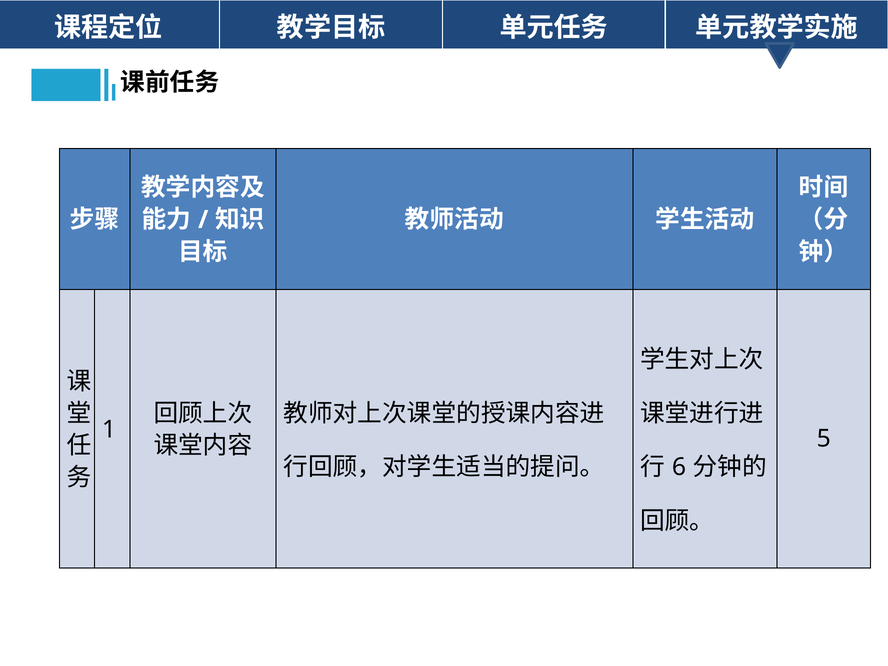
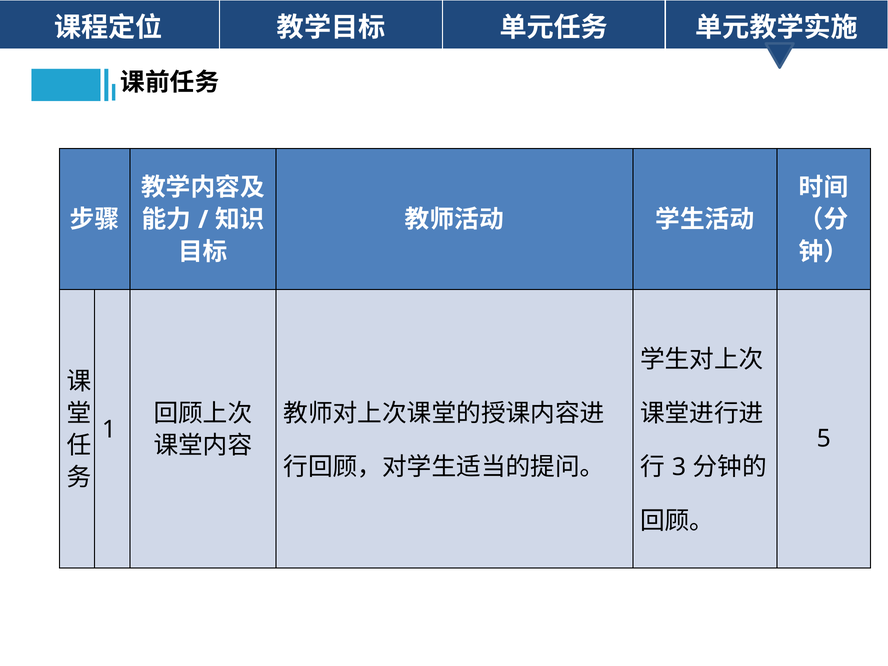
6: 6 -> 3 (679, 467)
